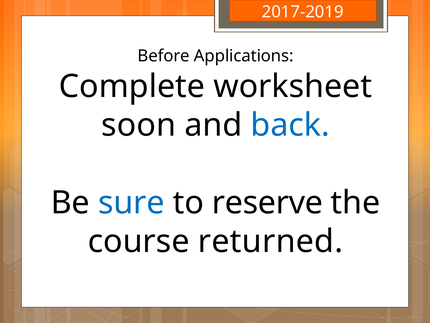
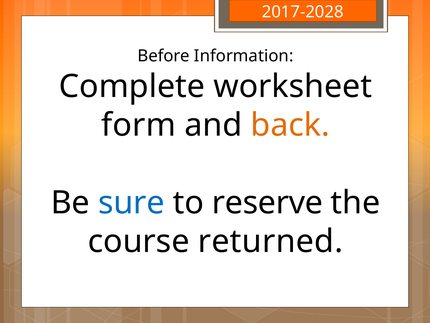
2017-2019: 2017-2019 -> 2017-2028 (303, 12)
Applications: Applications -> Information (244, 56)
soon: soon -> form (139, 125)
back colour: blue -> orange (290, 125)
